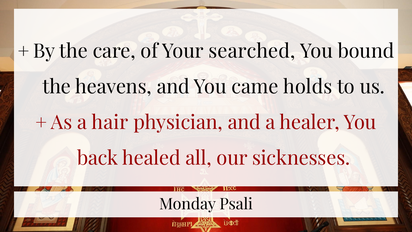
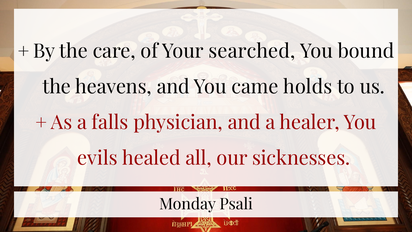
hair: hair -> falls (110, 122)
back: back -> evils (97, 158)
